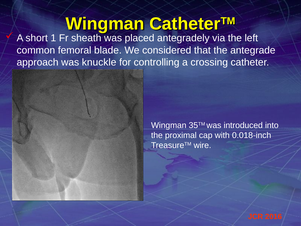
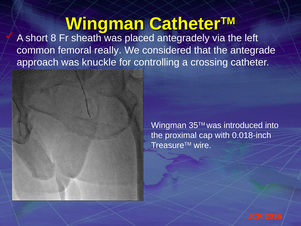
1: 1 -> 8 (53, 38)
blade: blade -> really (108, 50)
